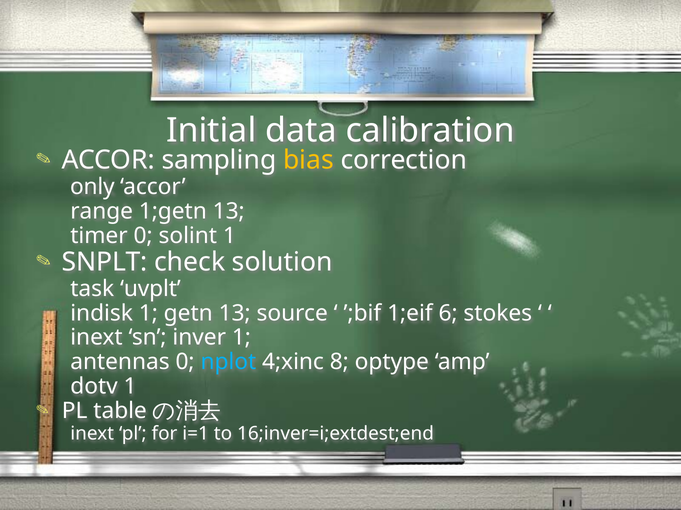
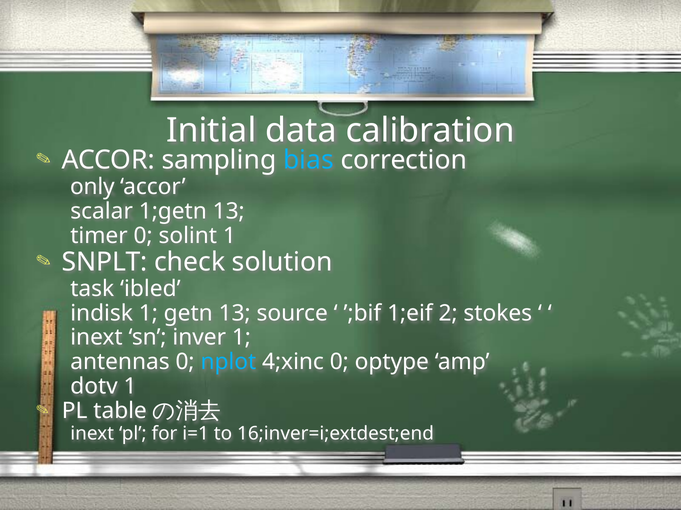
bias colour: yellow -> light blue (308, 160)
range: range -> scalar (102, 211)
uvplt: uvplt -> ibled (150, 289)
6: 6 -> 2 (448, 313)
4;xinc 8: 8 -> 0 (339, 362)
